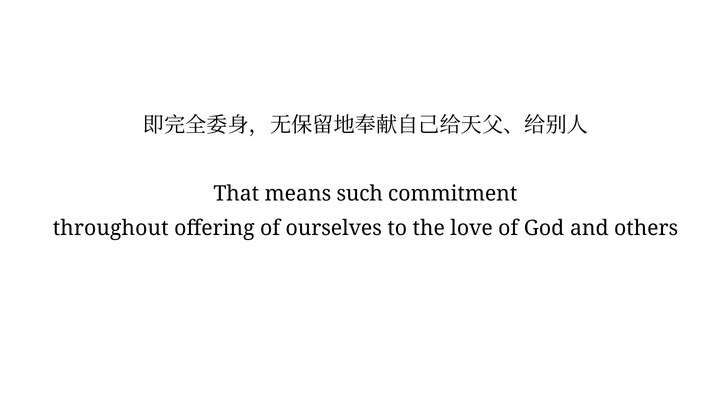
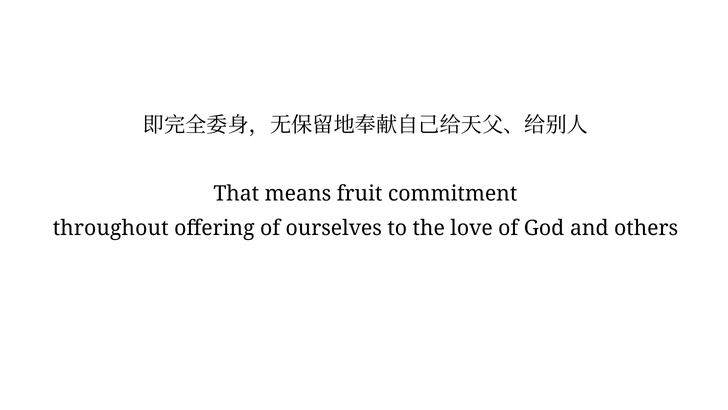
such: such -> fruit (360, 194)
